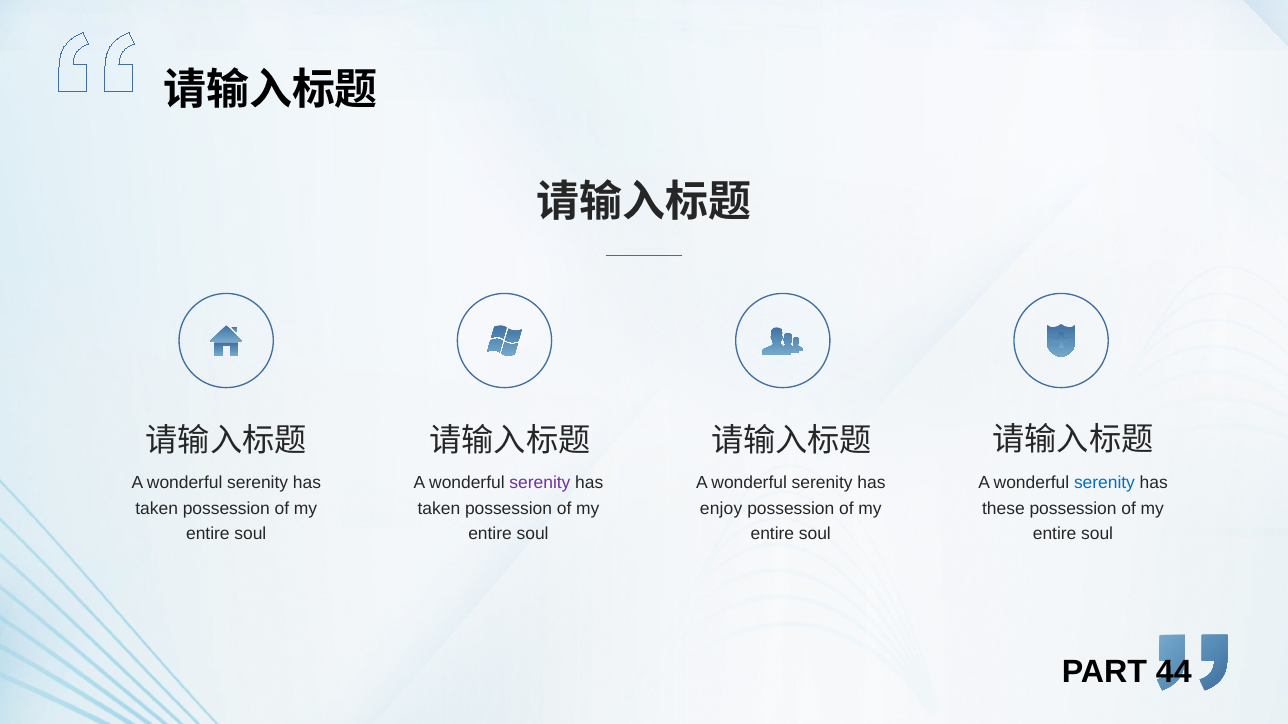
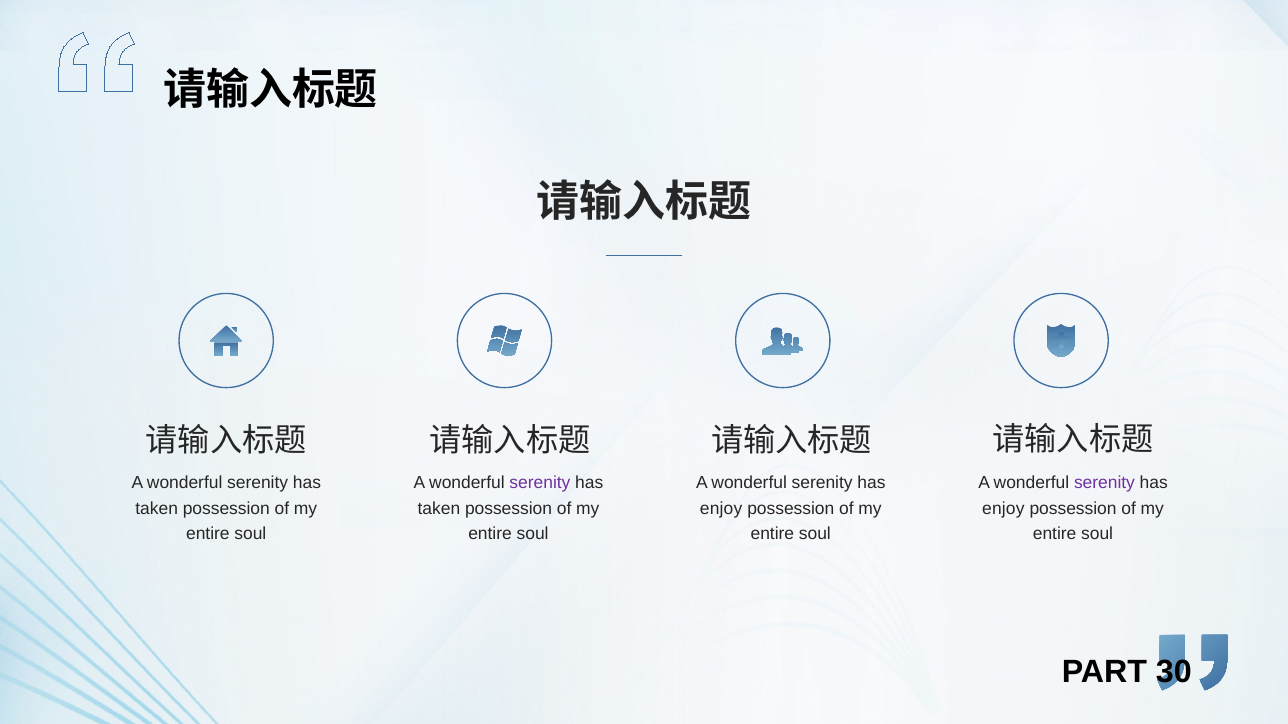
serenity colour: blue -> purple (1104, 484)
these: these -> enjoy (1003, 509)
44: 44 -> 30 (1174, 672)
